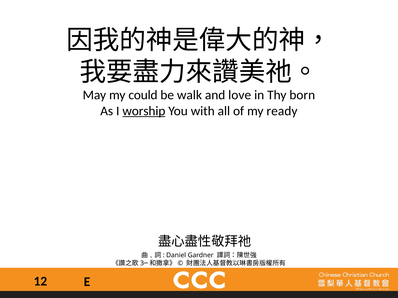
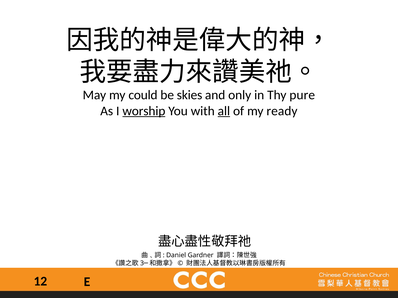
walk: walk -> skies (190, 95)
love: love -> only (240, 95)
born: born -> pure (302, 95)
all underline: none -> present (224, 111)
